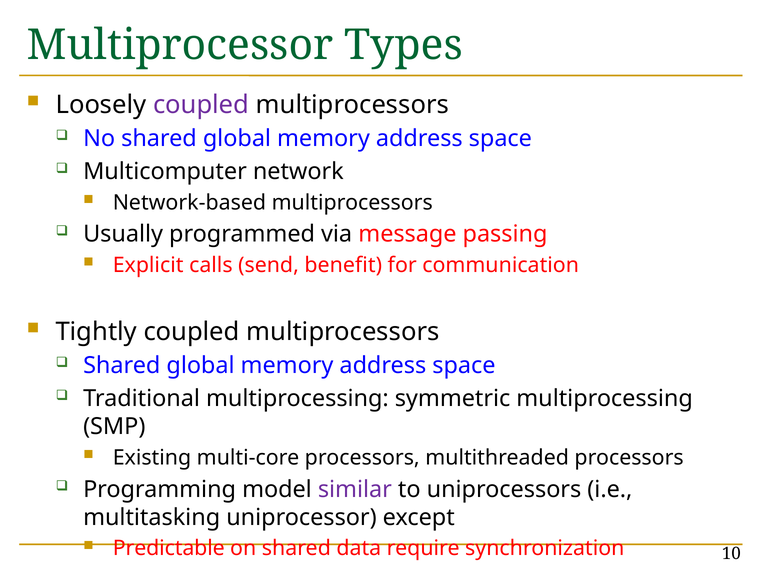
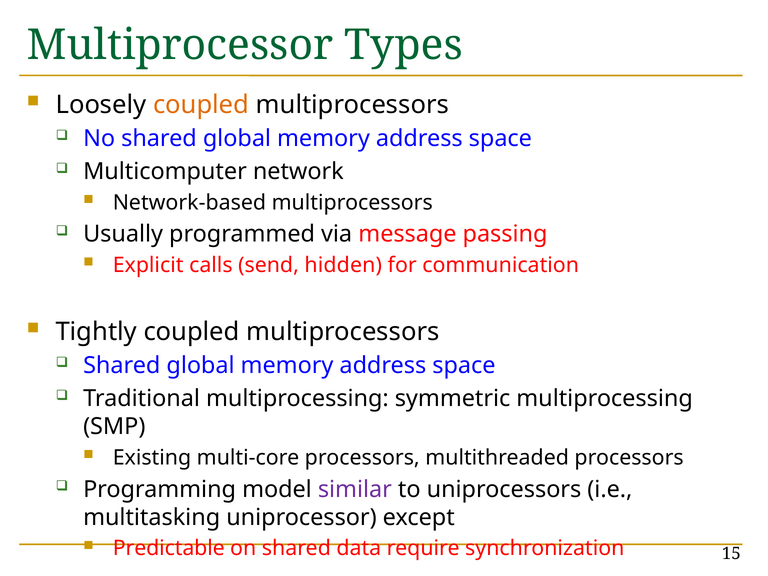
coupled colour: purple -> orange (201, 105)
benefit: benefit -> hidden (343, 265)
10: 10 -> 15 (731, 553)
